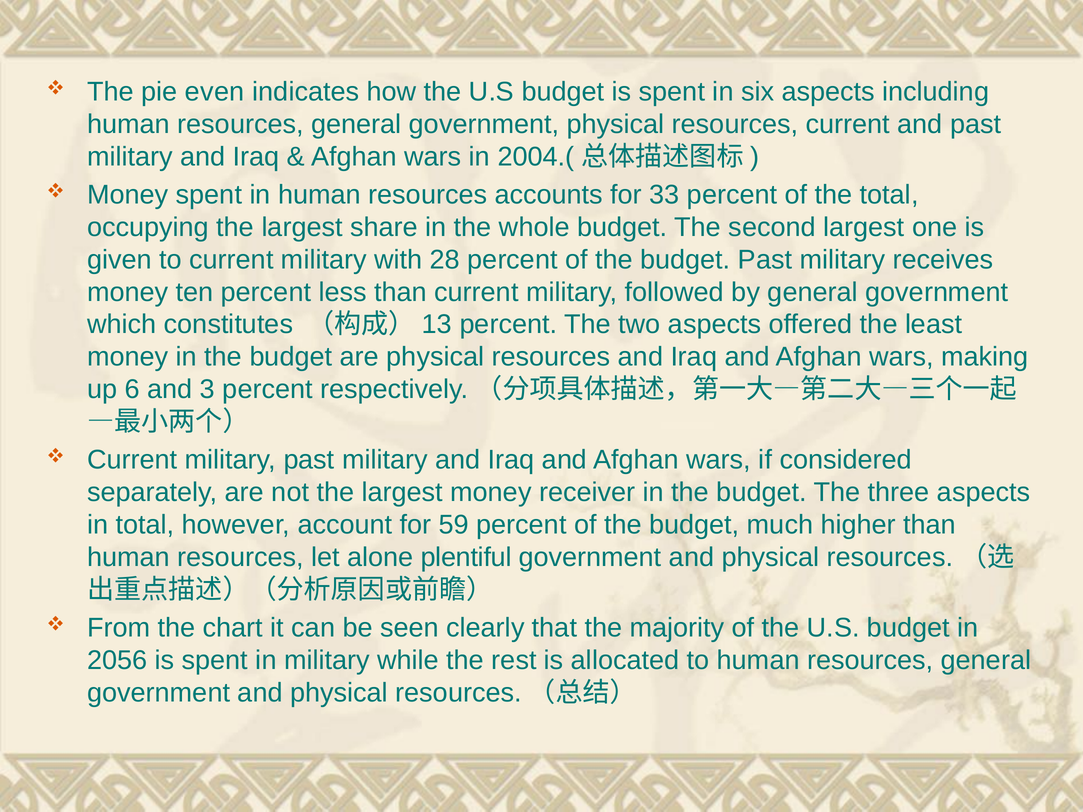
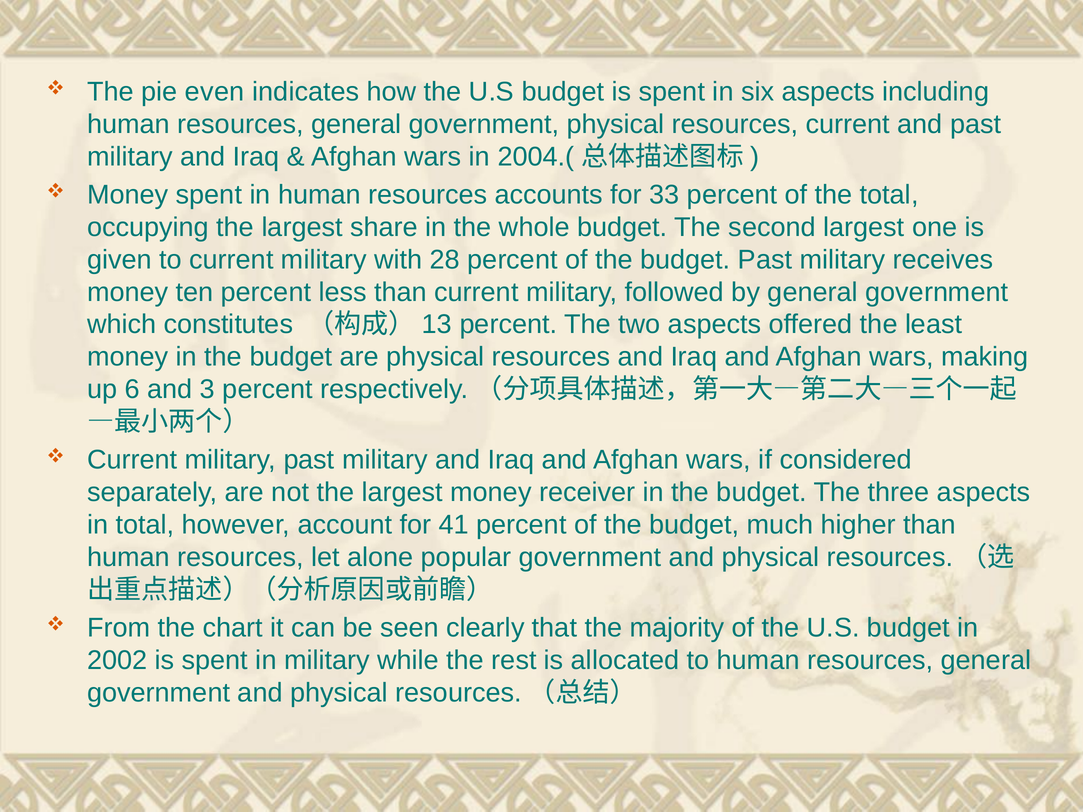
59: 59 -> 41 (454, 525)
plentiful: plentiful -> popular (466, 558)
2056: 2056 -> 2002 (117, 660)
